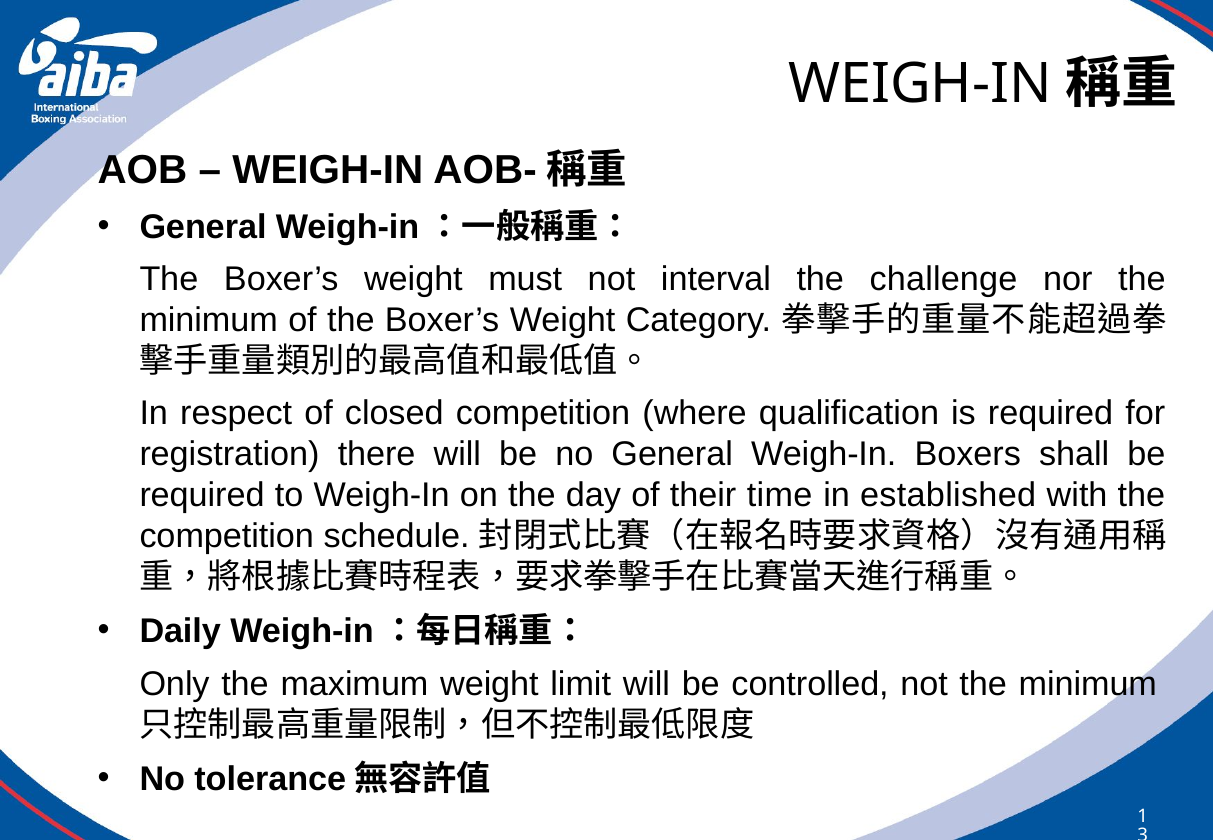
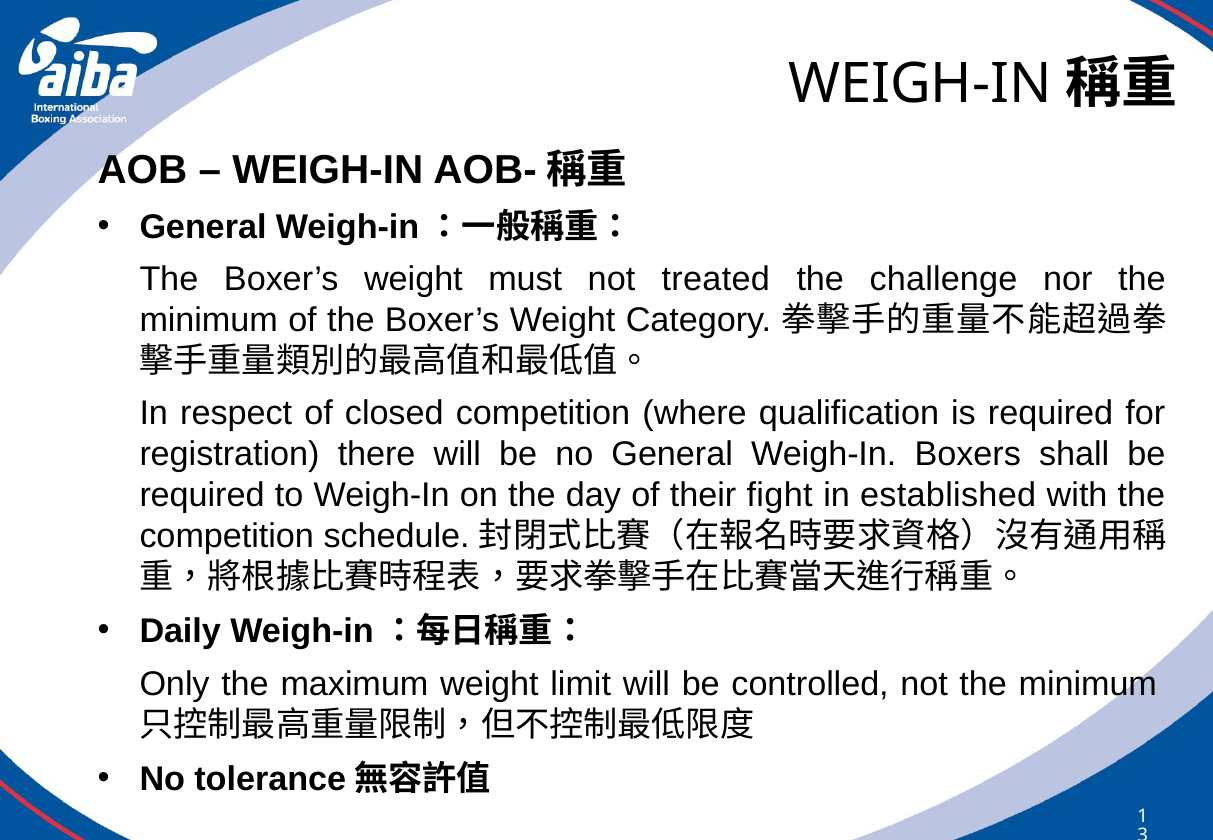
interval: interval -> treated (716, 279)
time: time -> fight (780, 495)
